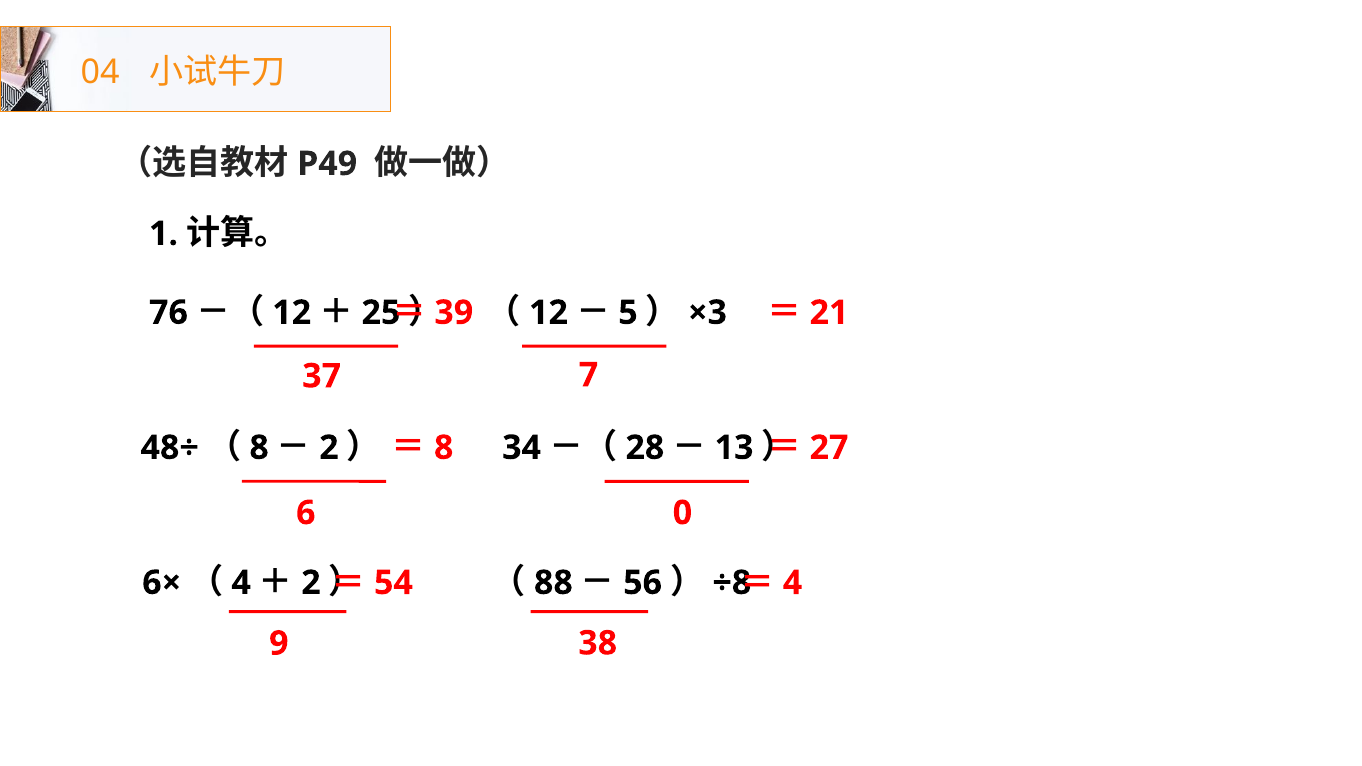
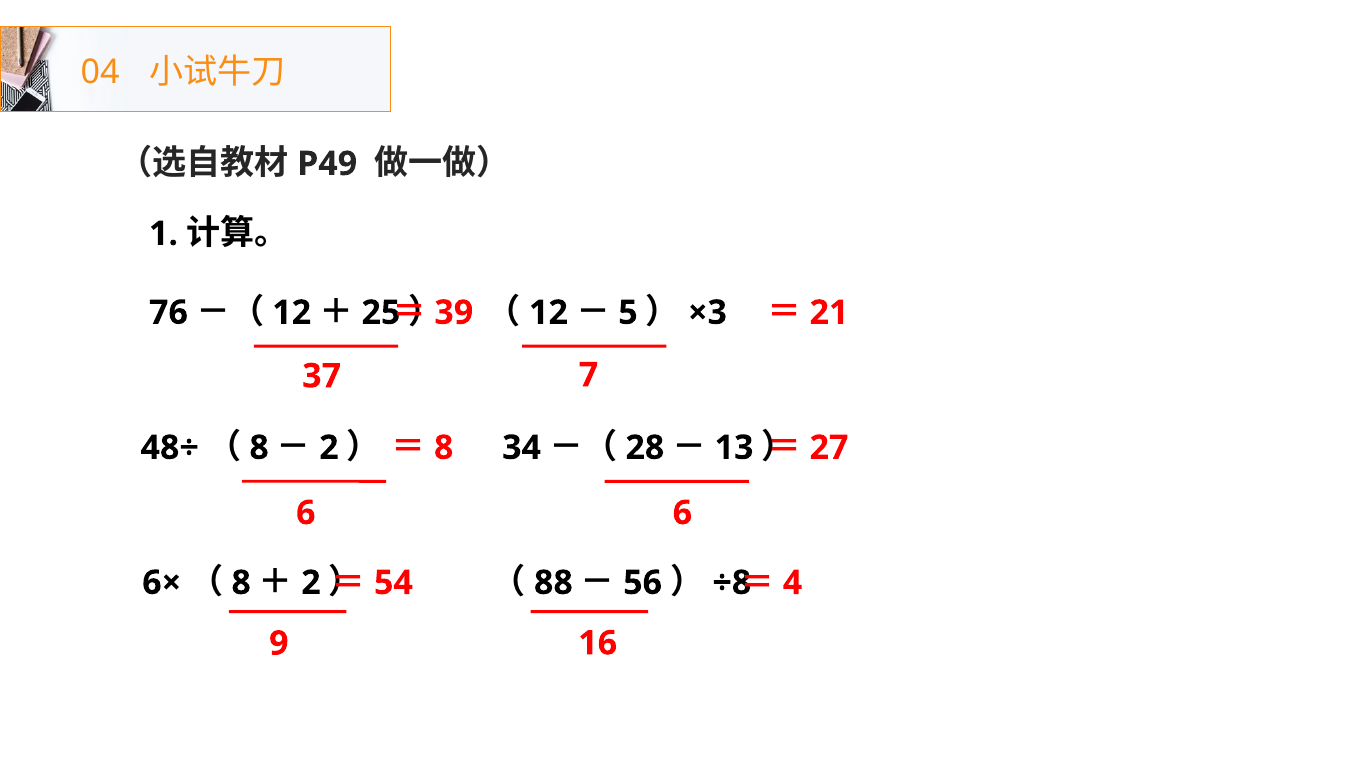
6 0: 0 -> 6 (682, 513)
4: 4 -> 8 (241, 583)
38: 38 -> 16 (598, 643)
